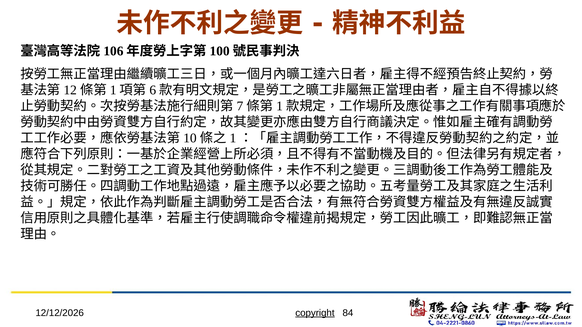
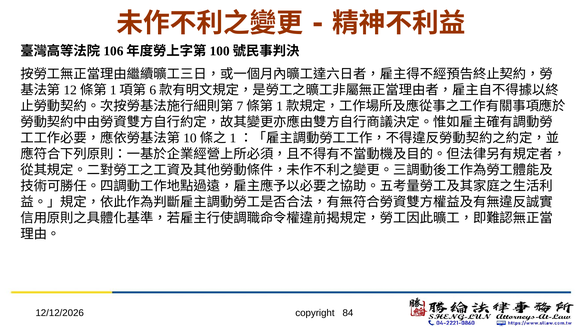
copyright underline: present -> none (315, 313)
